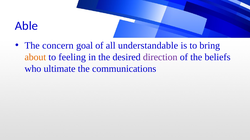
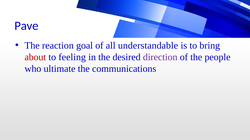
Able: Able -> Pave (27, 26)
concern: concern -> reaction (58, 46)
about colour: orange -> red (35, 57)
beliefs: beliefs -> people (218, 57)
